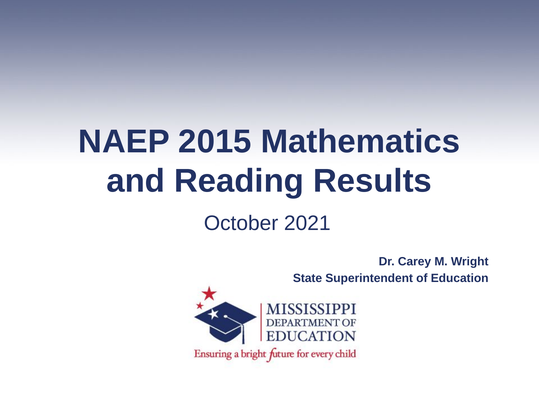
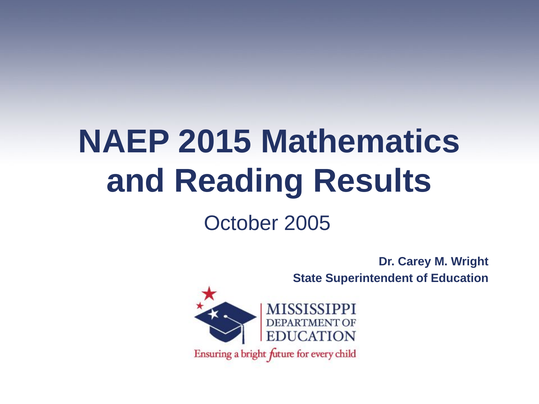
2021: 2021 -> 2005 (307, 223)
